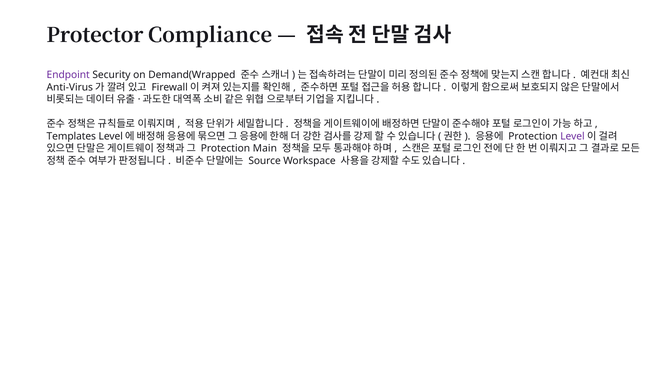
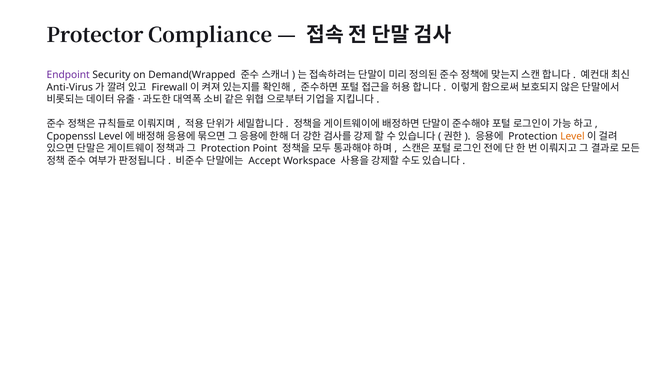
Templates: Templates -> Cpopenssl (71, 136)
Level colour: purple -> orange (572, 136)
Main: Main -> Point (265, 148)
Source: Source -> Accept (265, 161)
